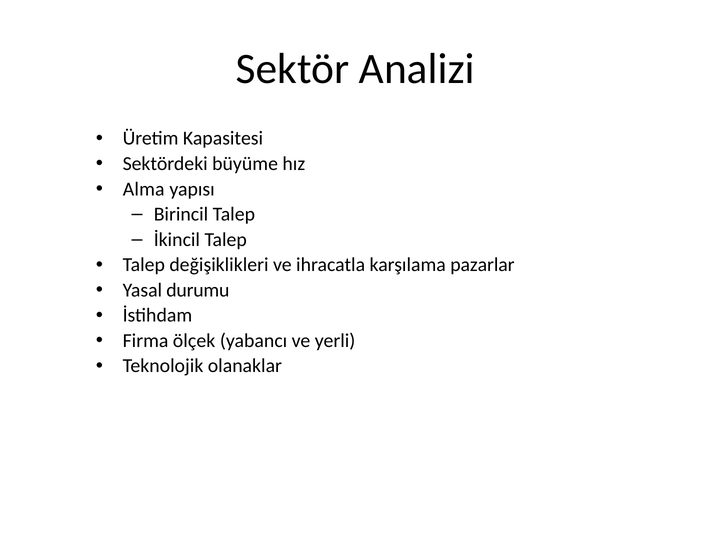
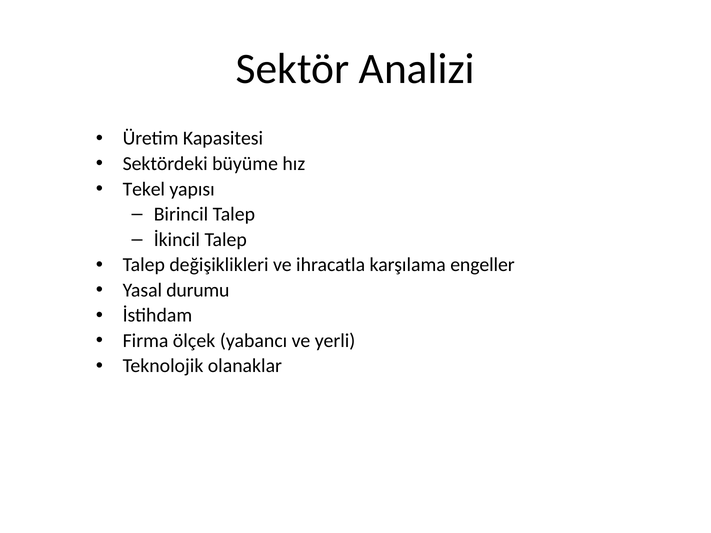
Alma: Alma -> Tekel (144, 189)
pazarlar: pazarlar -> engeller (482, 265)
